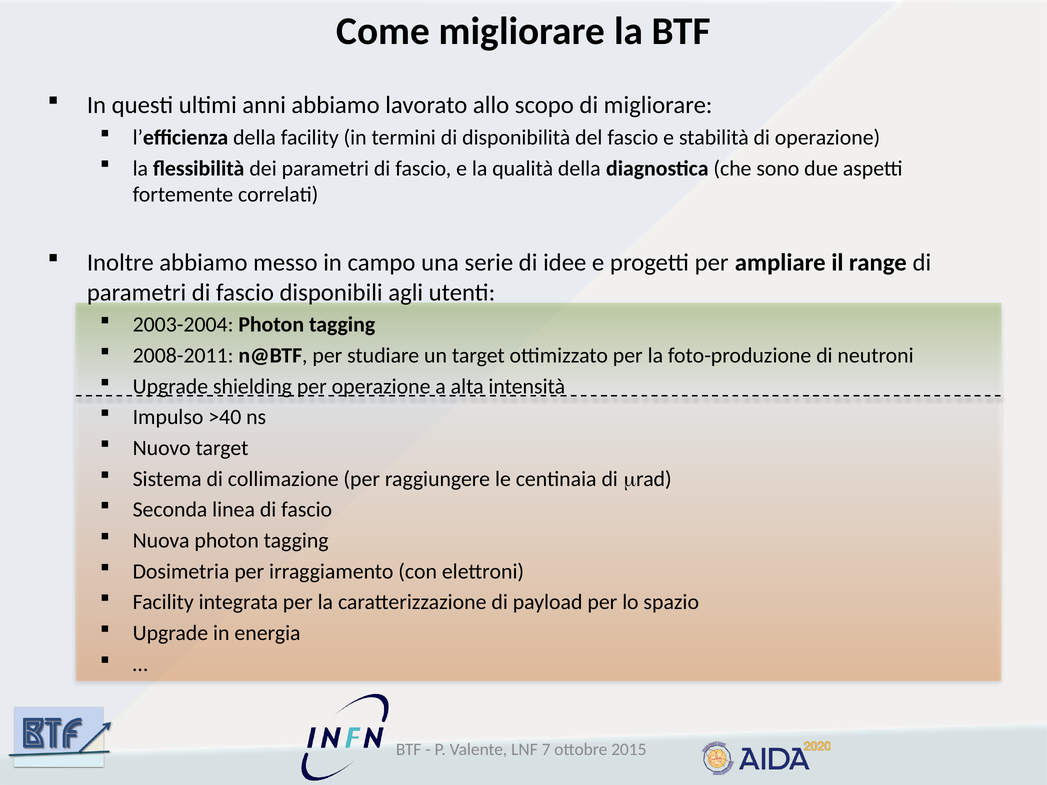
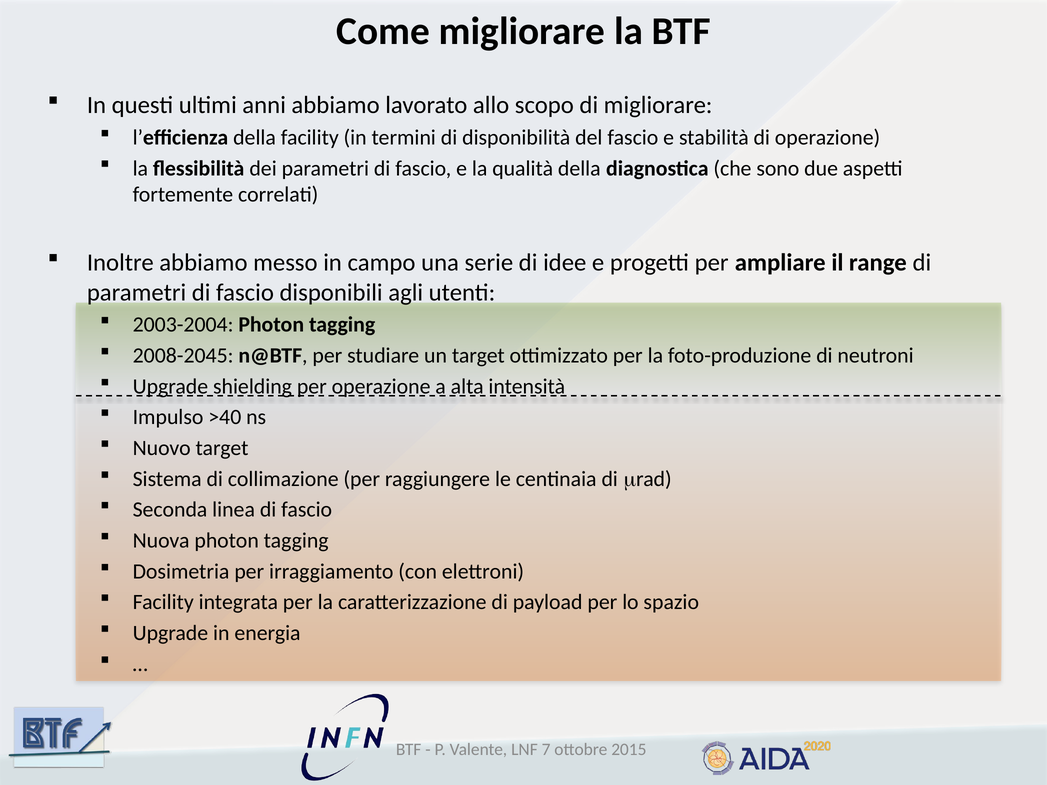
2008-2011: 2008-2011 -> 2008-2045 (183, 356)
